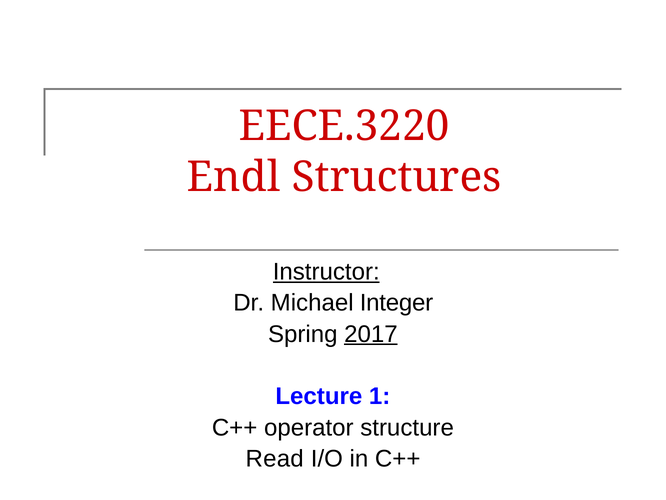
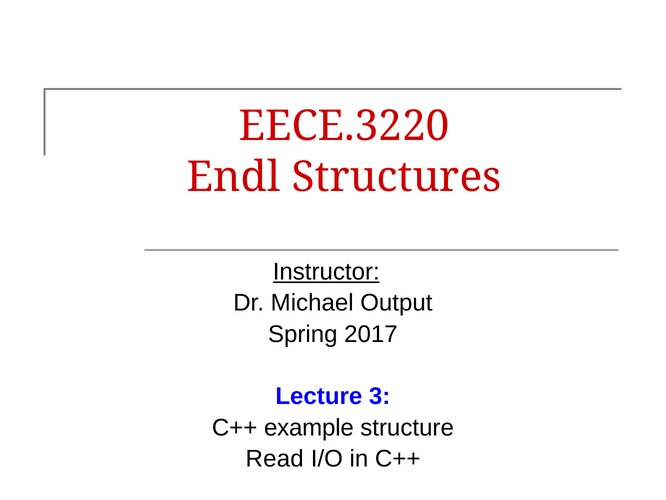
Integer: Integer -> Output (396, 303)
2017 underline: present -> none (371, 334)
1: 1 -> 3 (380, 396)
operator: operator -> example (309, 427)
